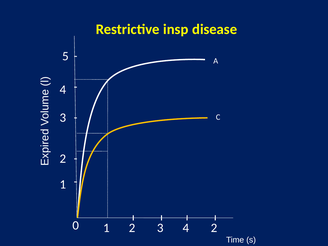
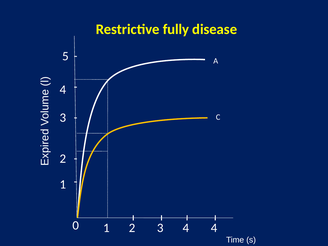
insp: insp -> fully (176, 29)
4 2: 2 -> 4 (214, 228)
